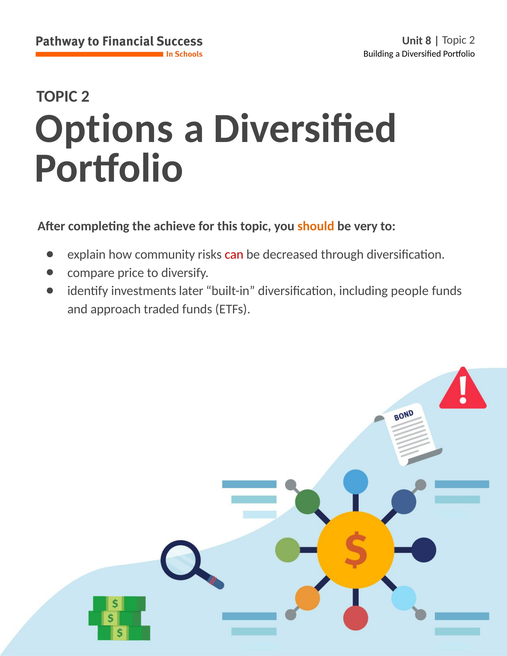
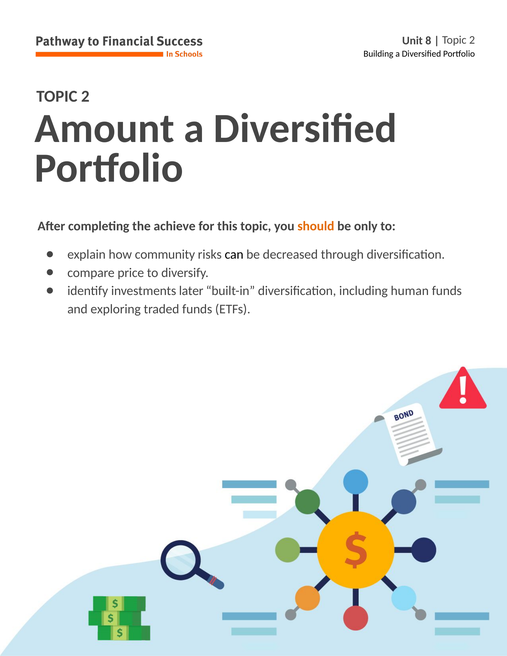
Options: Options -> Amount (105, 128)
very: very -> only (366, 226)
can colour: red -> black (234, 254)
people: people -> human (410, 291)
approach: approach -> exploring (116, 309)
